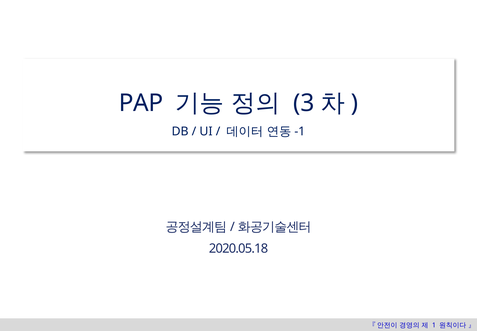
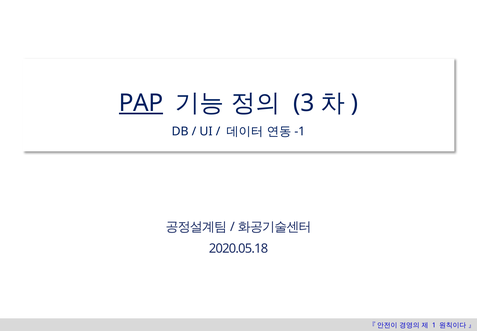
PAP underline: none -> present (141, 103)
